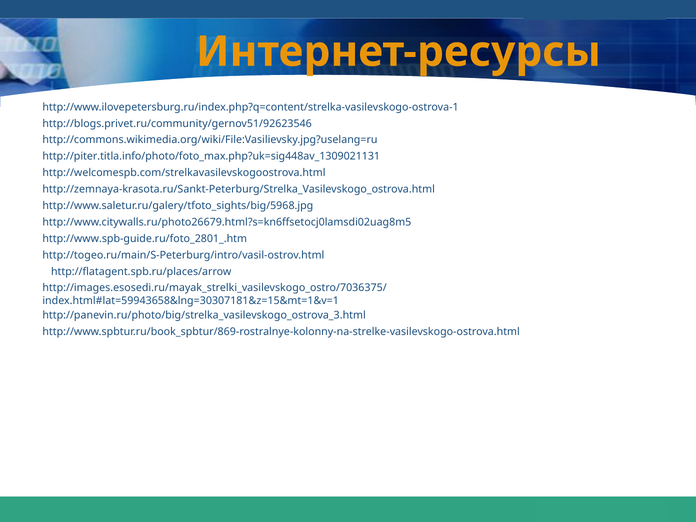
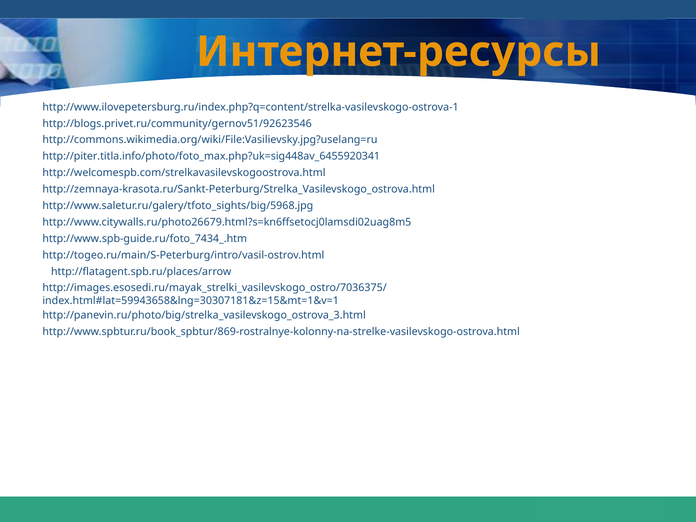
http://piter.titla.info/photo/foto_max.php?uk=sig448av_1309021131: http://piter.titla.info/photo/foto_max.php?uk=sig448av_1309021131 -> http://piter.titla.info/photo/foto_max.php?uk=sig448av_6455920341 (211, 156)
http://www.spb-guide.ru/foto_2801_.htm: http://www.spb-guide.ru/foto_2801_.htm -> http://www.spb-guide.ru/foto_7434_.htm (145, 239)
